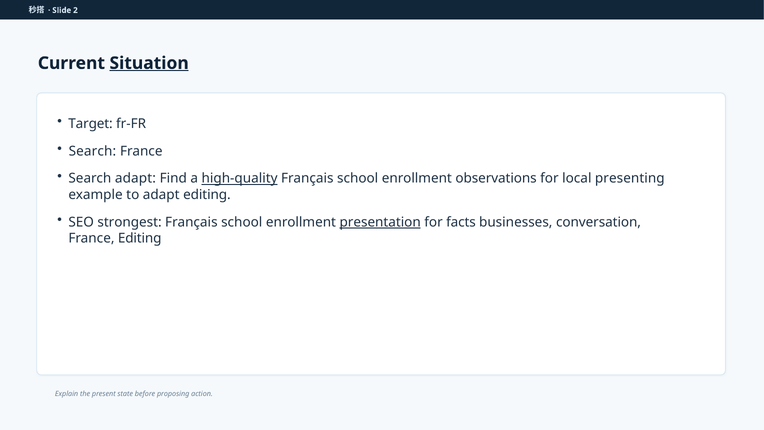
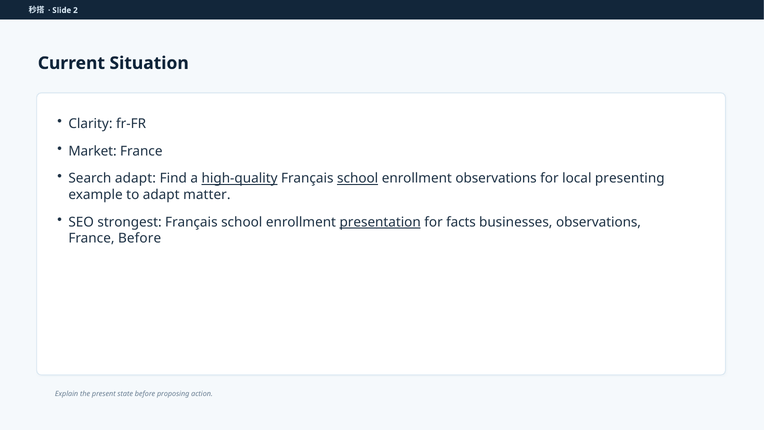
Situation underline: present -> none (149, 63)
Target: Target -> Clarity (90, 124)
Search: Search -> Market (93, 151)
school underline: none -> present (358, 178)
adapt editing: editing -> matter (207, 195)
businesses conversation: conversation -> observations (598, 222)
France Editing: Editing -> Before (140, 238)
